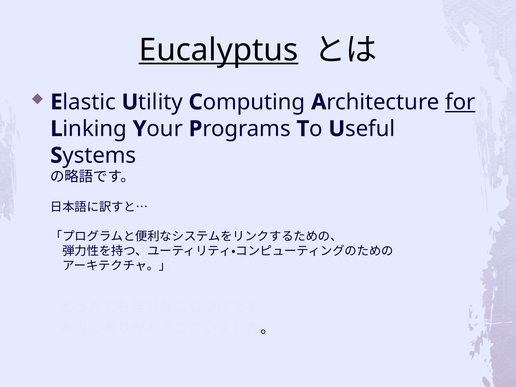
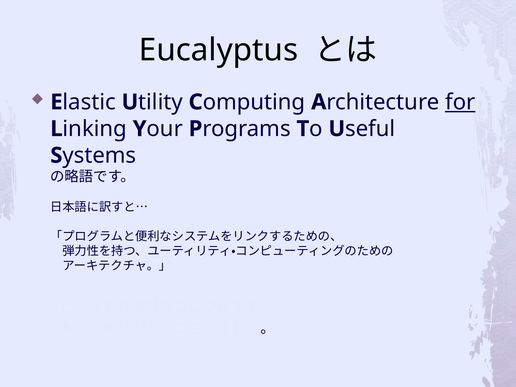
Eucalyptus underline: present -> none (219, 50)
